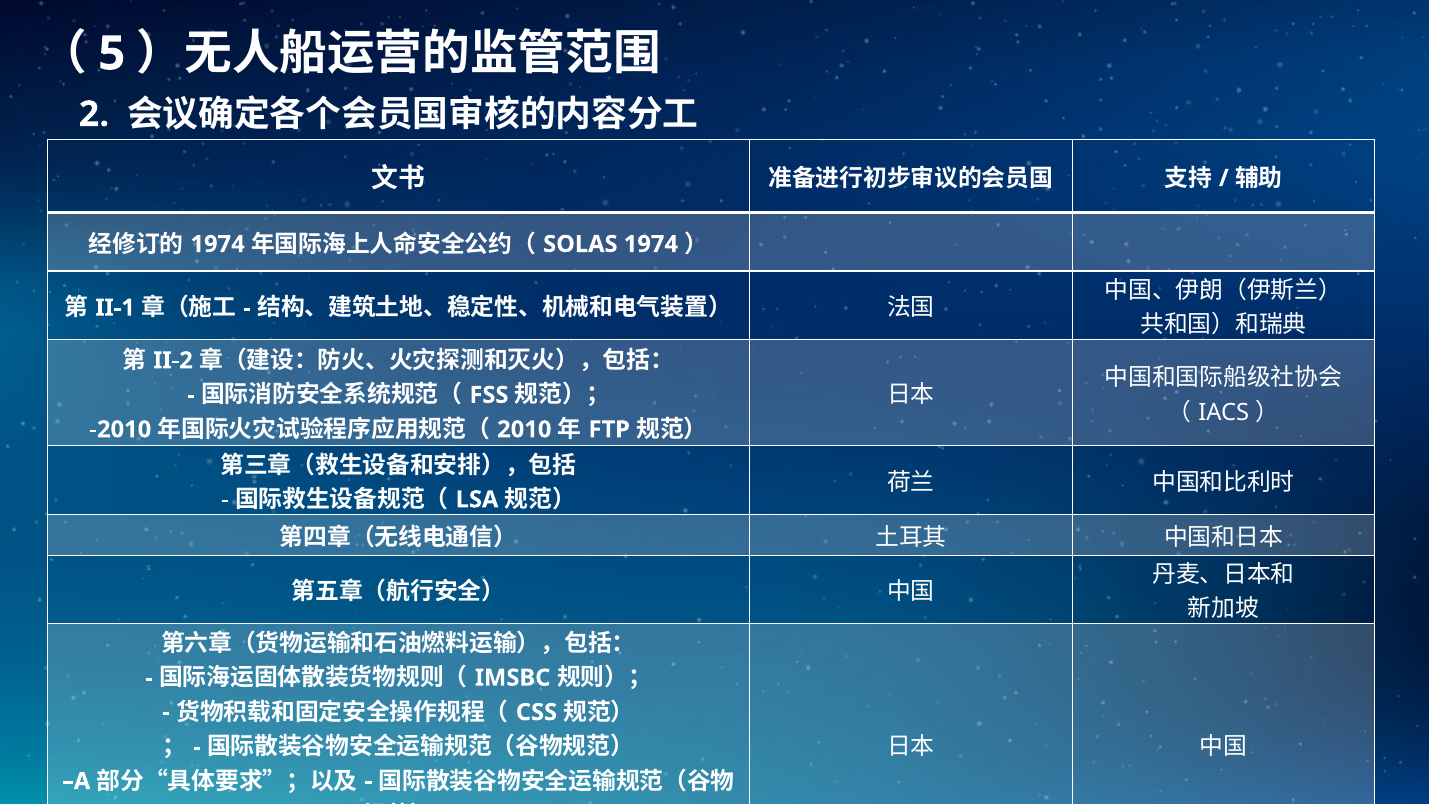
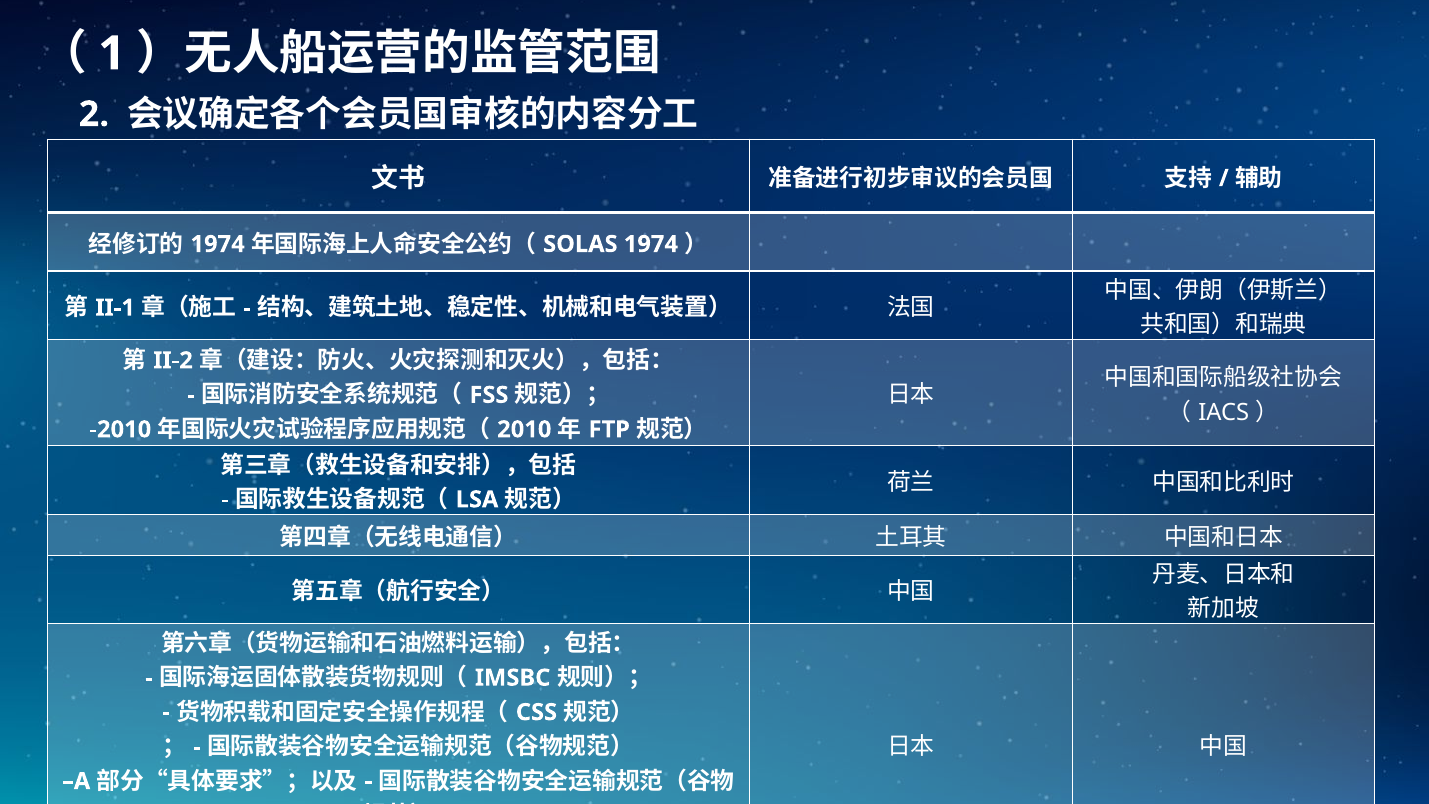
5: 5 -> 1 (112, 54)
